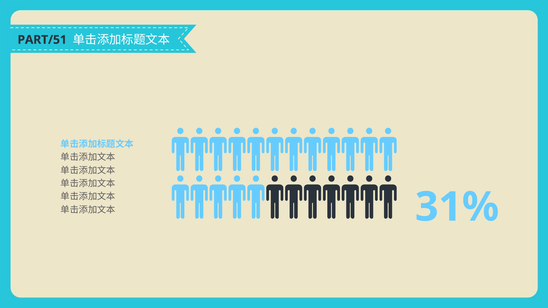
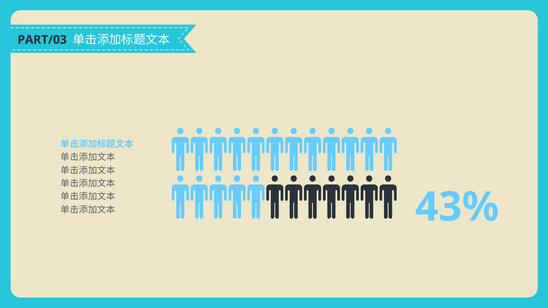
PART/51: PART/51 -> PART/03 (42, 40)
31%: 31% -> 43% (457, 207)
